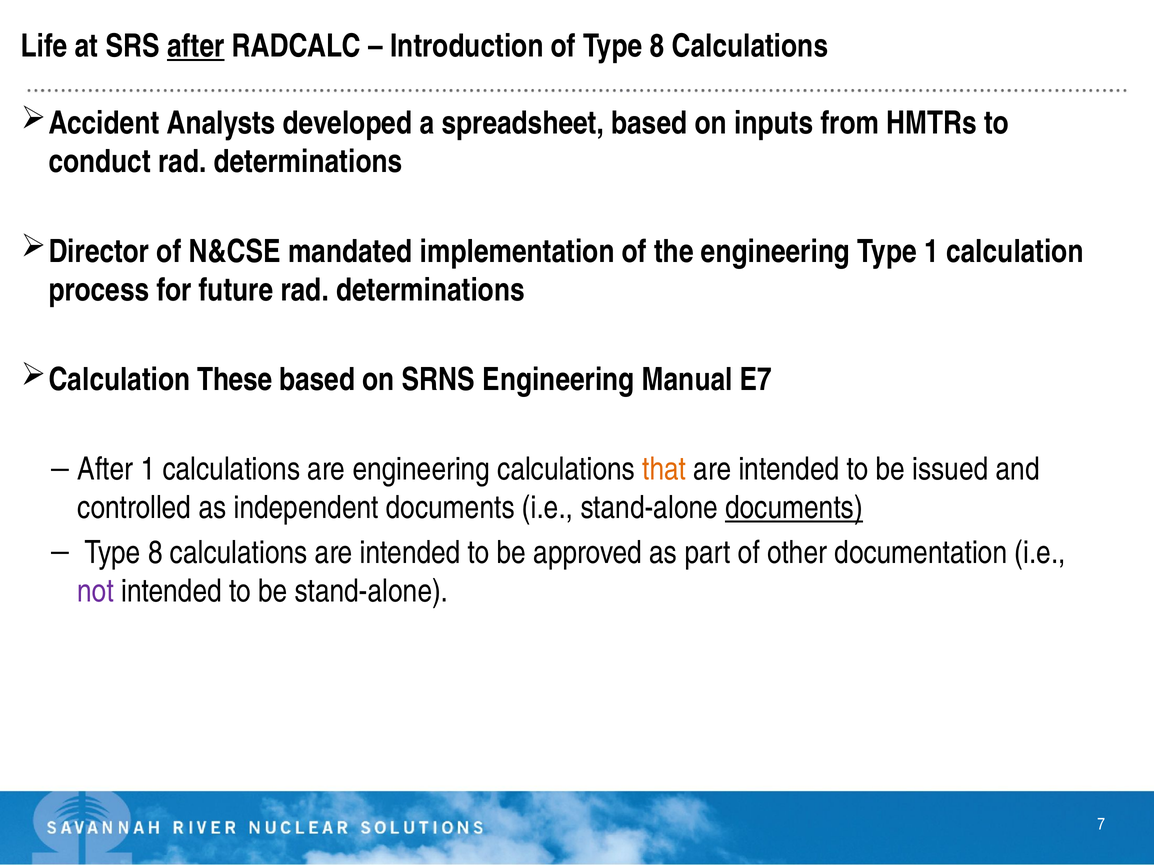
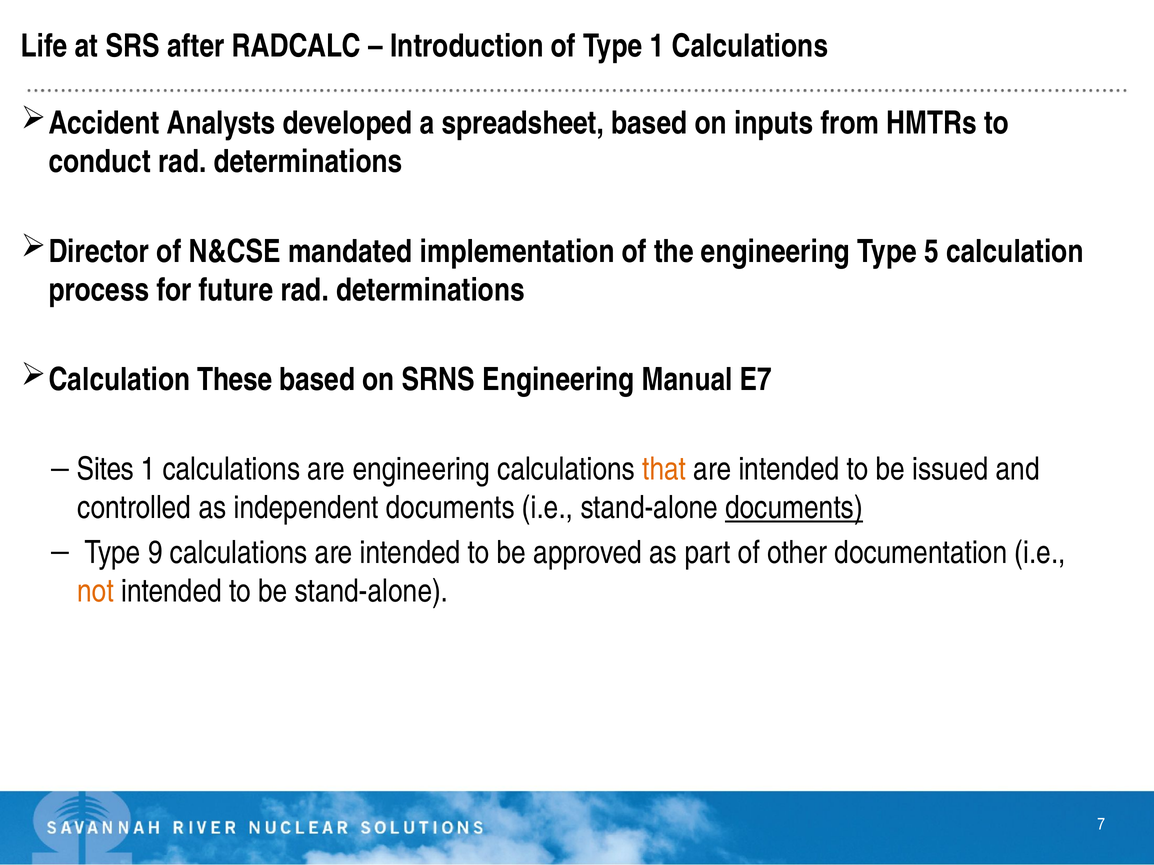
after underline: present -> none (196, 46)
of Type 8: 8 -> 1 (657, 46)
Type 1: 1 -> 5 (931, 252)
After: After -> Sites (105, 470)
8: 8 -> 9 (155, 553)
not colour: purple -> orange (96, 591)
